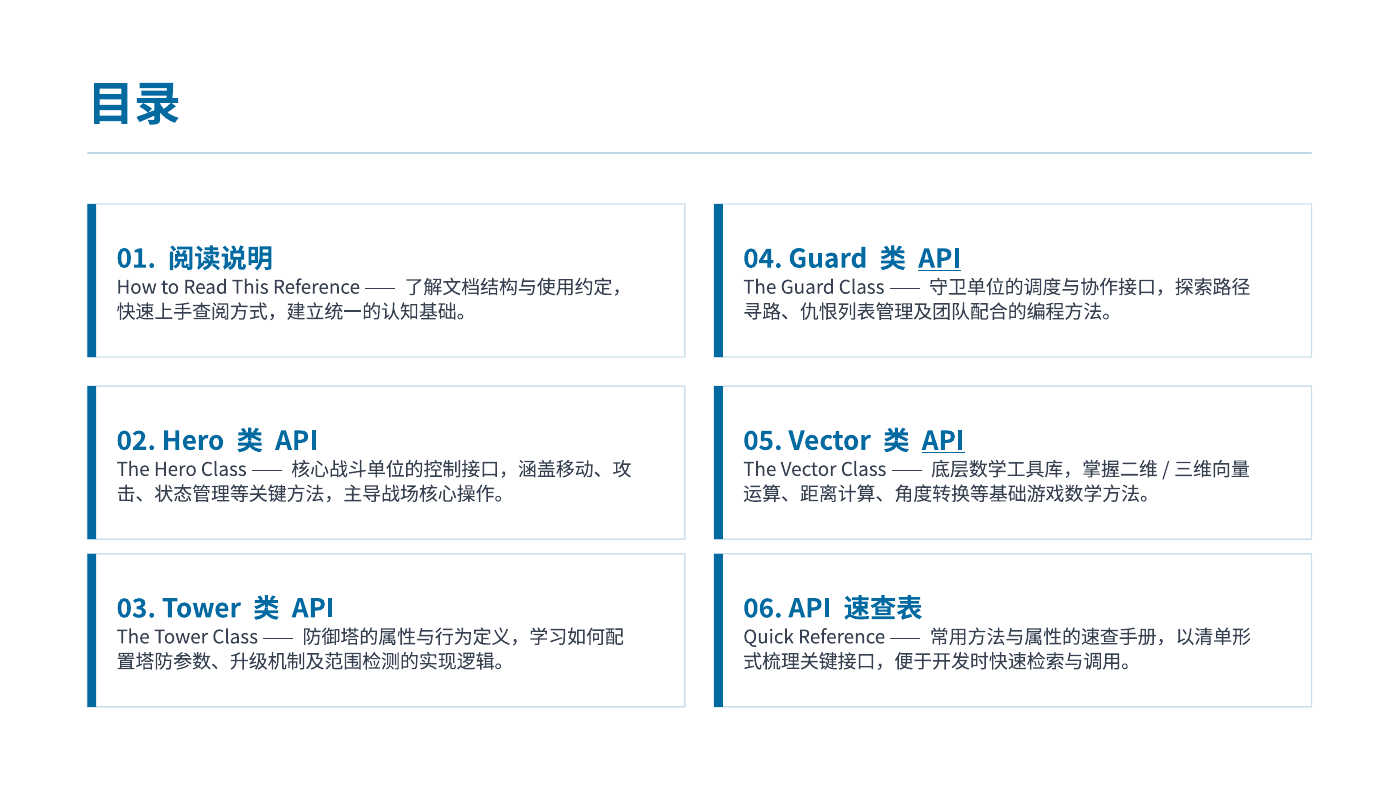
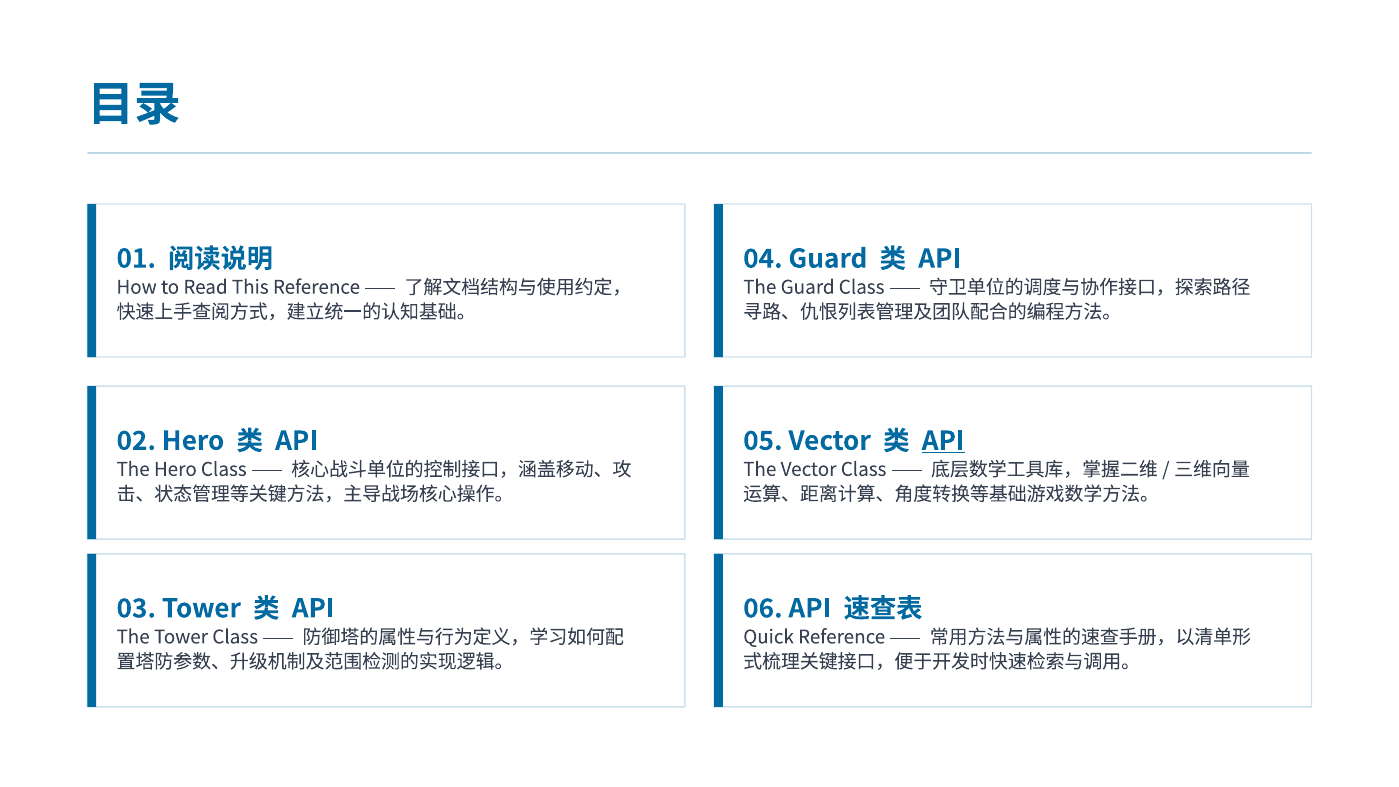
API underline: present -> none (940, 259)
